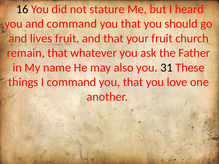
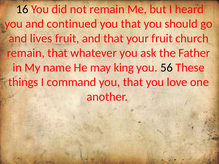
not stature: stature -> remain (107, 9)
and command: command -> continued (72, 24)
also: also -> king (124, 68)
31: 31 -> 56 (167, 68)
